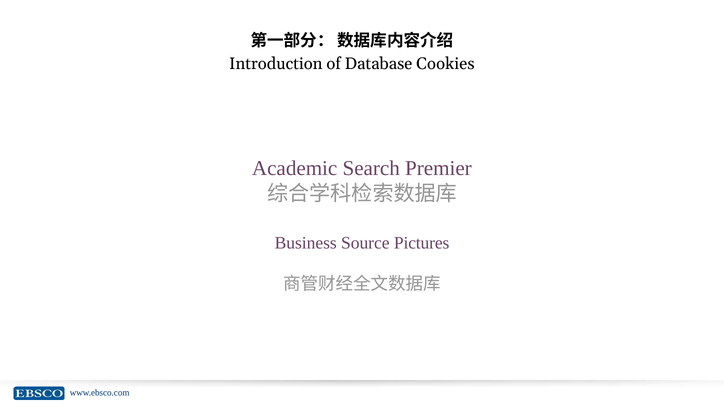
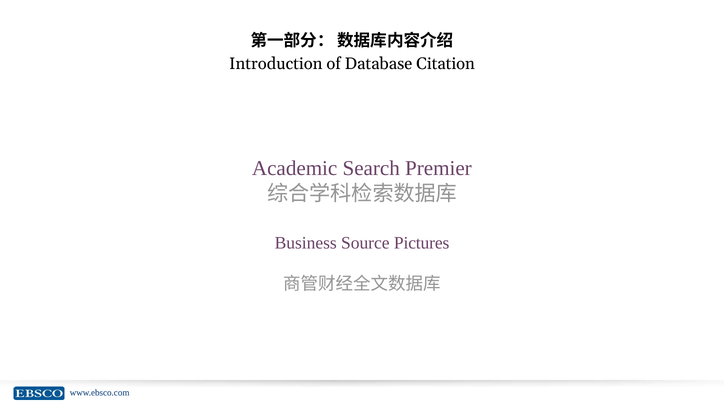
Cookies: Cookies -> Citation (446, 64)
